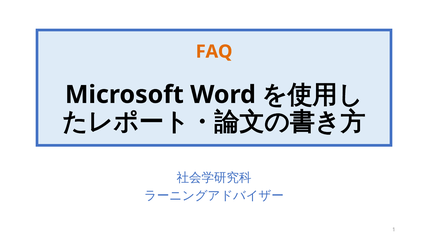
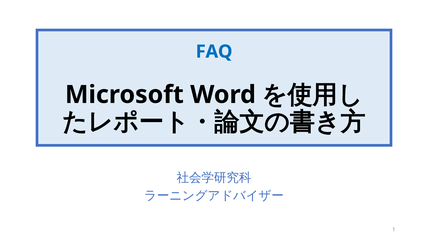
FAQ colour: orange -> blue (214, 52)
